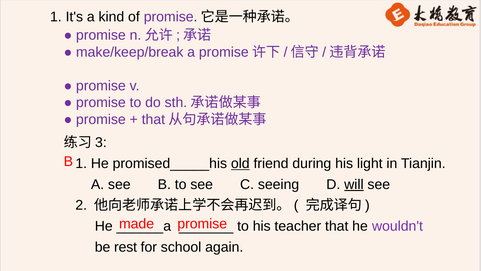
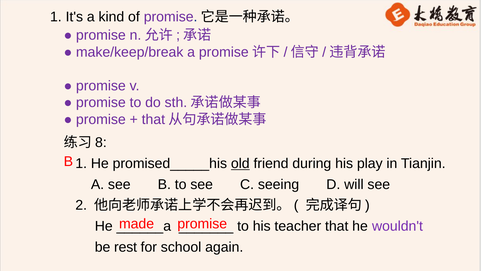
3: 3 -> 8 (101, 142)
light: light -> play (370, 163)
will underline: present -> none (354, 184)
